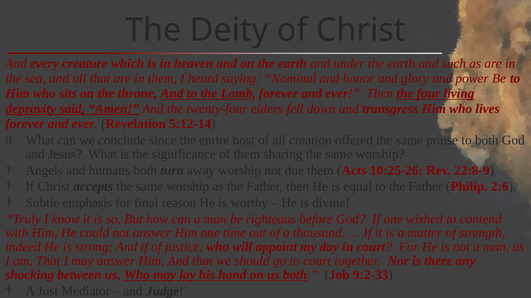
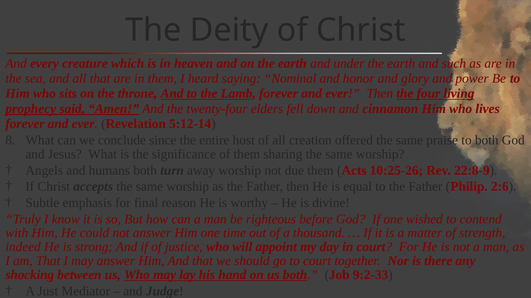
depravity: depravity -> prophecy (31, 109)
transgress: transgress -> cinnamon (390, 109)
